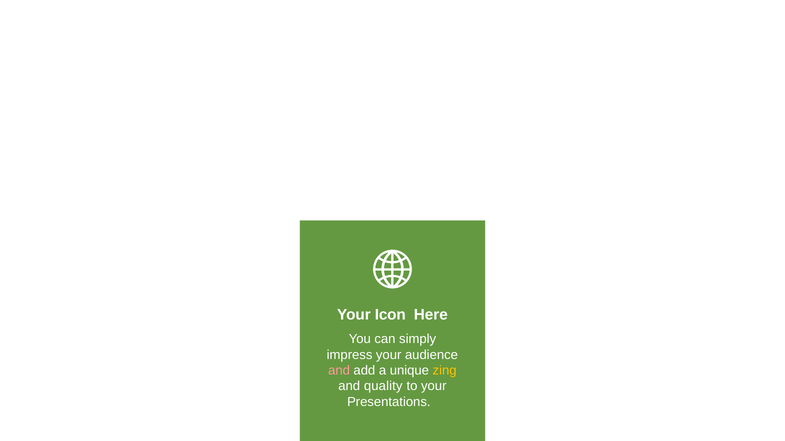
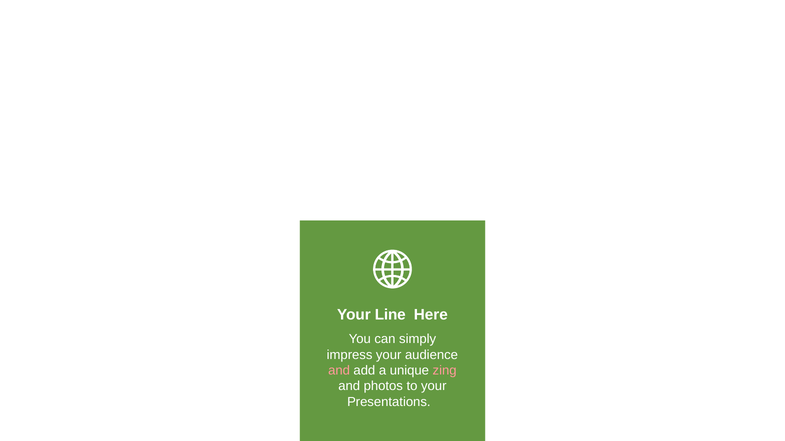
Icon: Icon -> Line (390, 315)
zing colour: yellow -> pink (445, 371)
quality: quality -> photos (383, 387)
